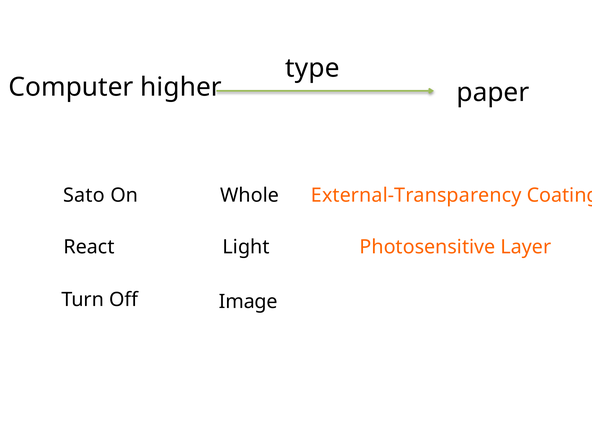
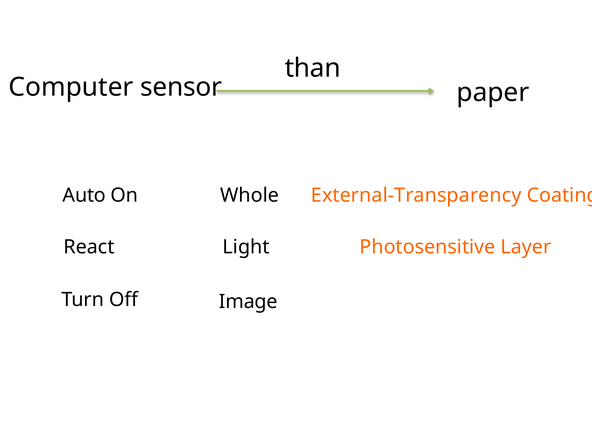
type: type -> than (313, 68)
higher: higher -> sensor (181, 87)
Sato: Sato -> Auto (84, 195)
